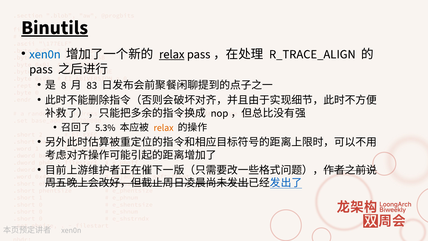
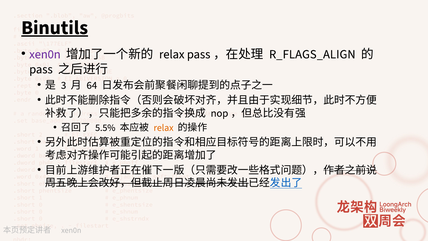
xen0n colour: blue -> purple (45, 54)
relax underline: present -> none (172, 54)
R_TRACE_ALIGN: R_TRACE_ALIGN -> R_FLAGS_ALIGN (312, 54)
8: 8 -> 3 (64, 85)
83: 83 -> 64 (92, 85)
5.3%: 5.3% -> 5.5% (105, 128)
